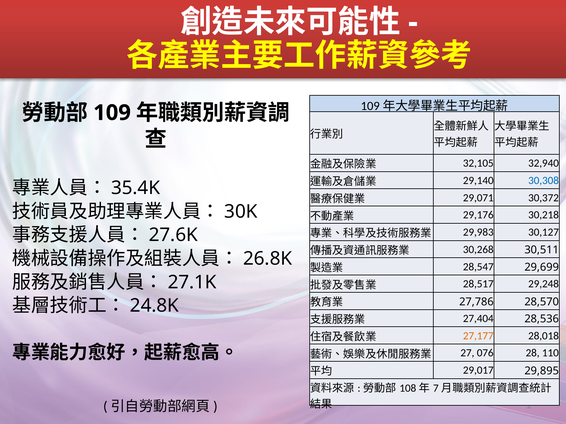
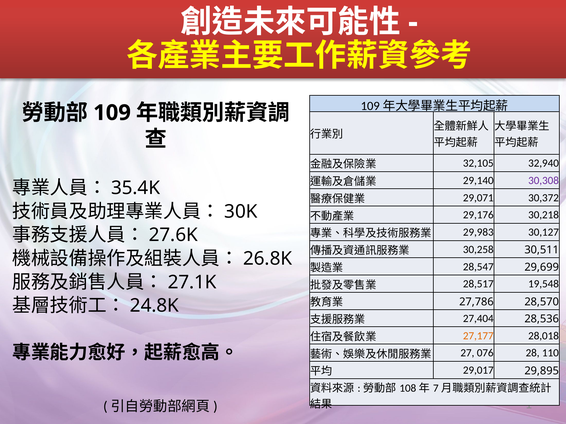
30,308 colour: blue -> purple (544, 181)
30,268: 30,268 -> 30,258 (478, 250)
29,248: 29,248 -> 19,548 (544, 284)
